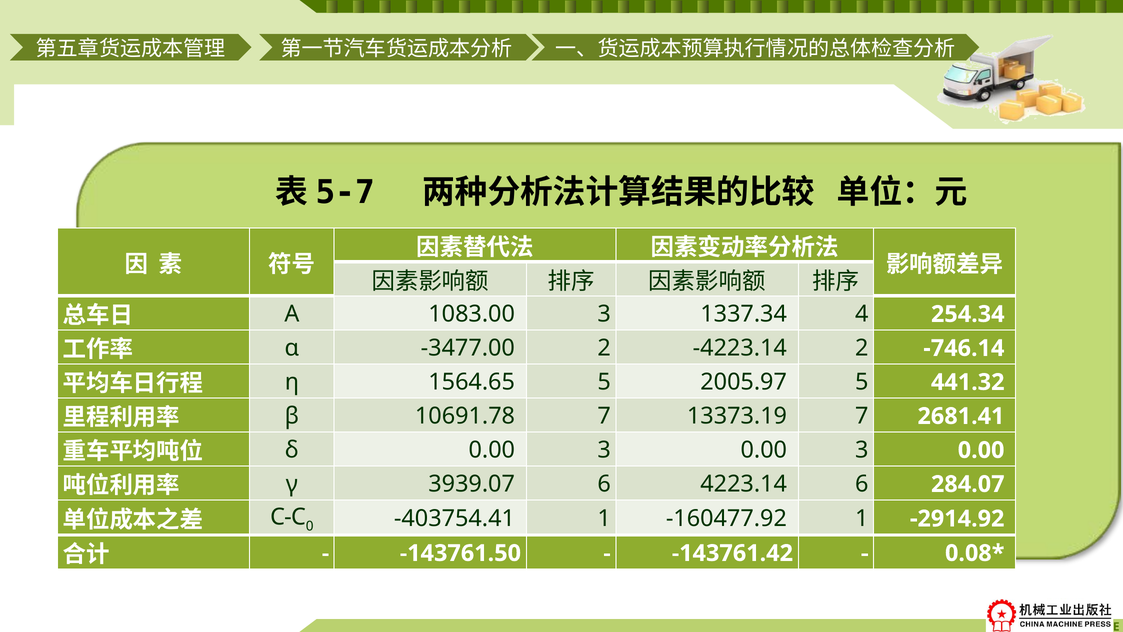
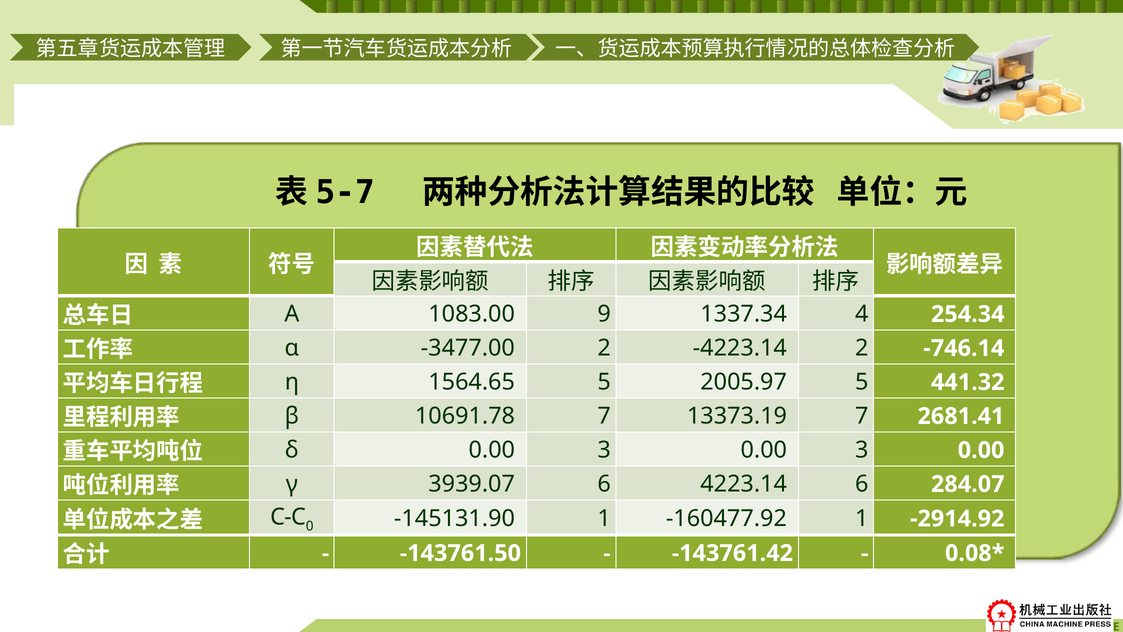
1083.00 3: 3 -> 9 (604, 314)
-403754.41: -403754.41 -> -145131.90 (454, 518)
